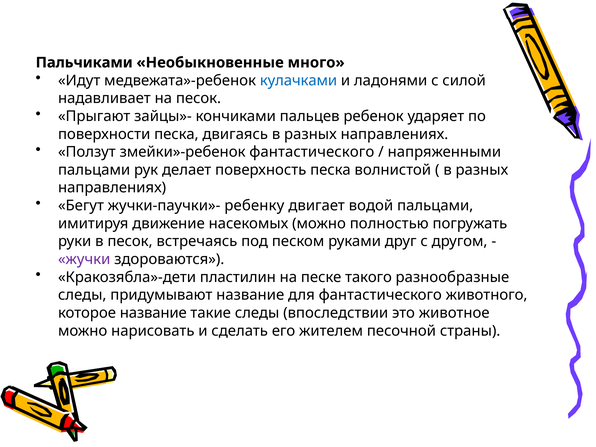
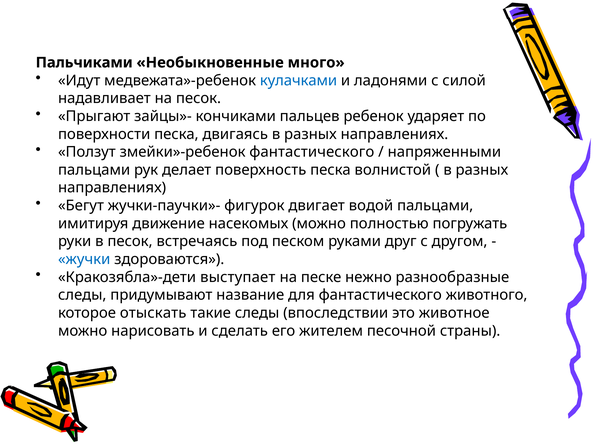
ребенку: ребенку -> фигурок (254, 206)
жучки colour: purple -> blue (84, 259)
пластилин: пластилин -> выступает (238, 277)
такого: такого -> нежно (368, 277)
которое название: название -> отыскать (153, 313)
